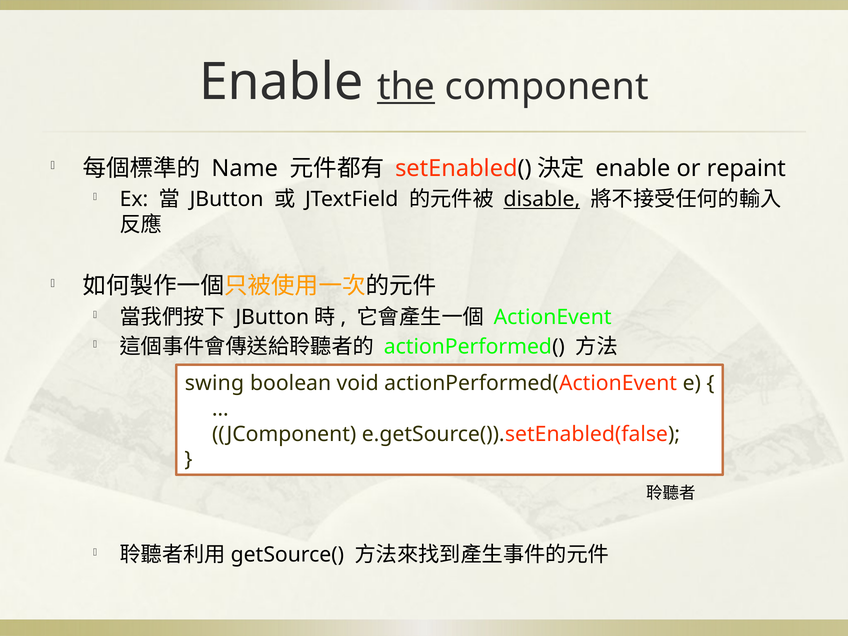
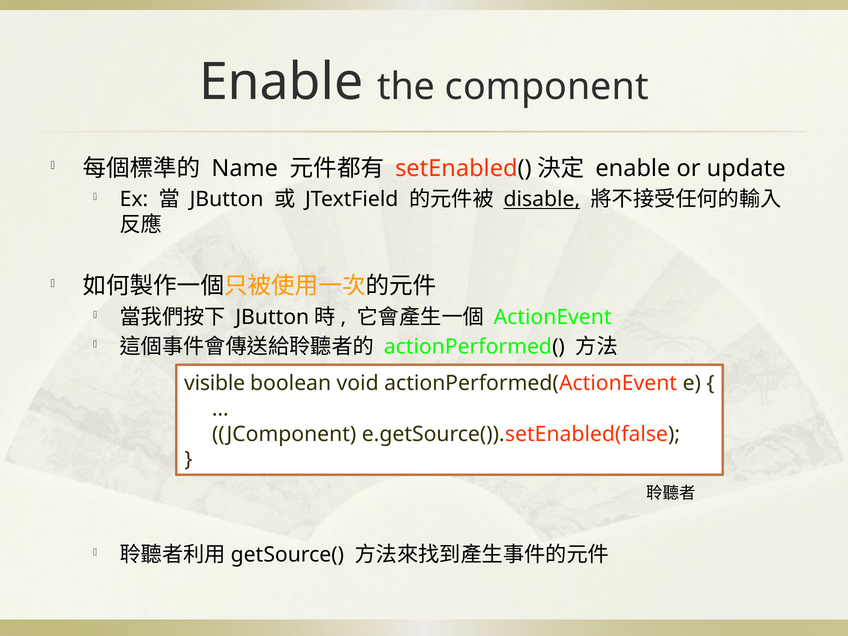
the underline: present -> none (406, 87)
repaint: repaint -> update (746, 168)
swing: swing -> visible (215, 383)
